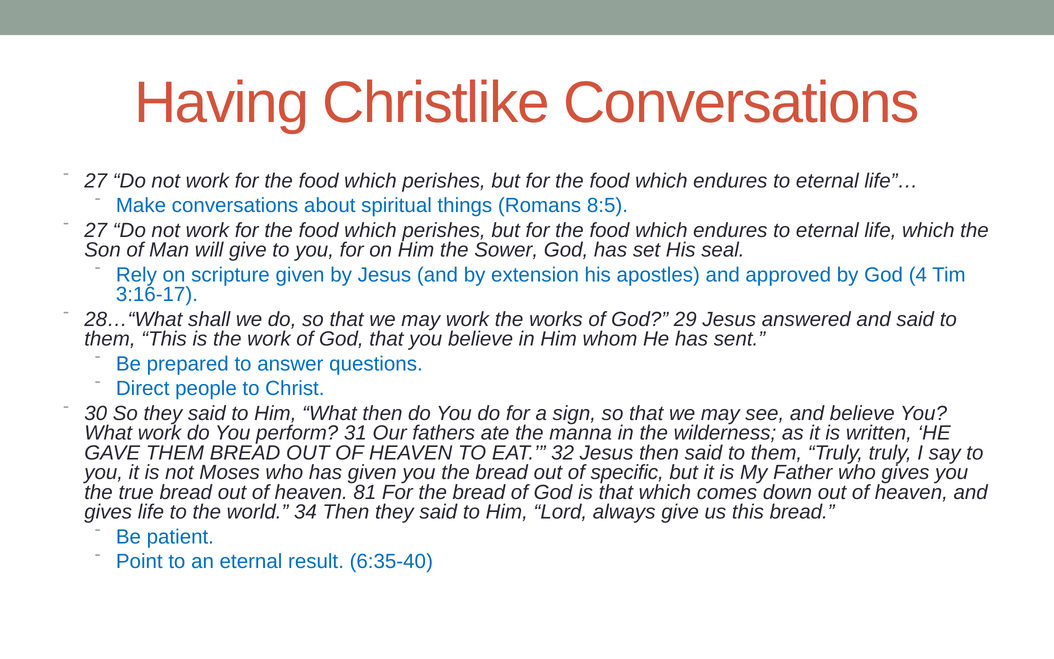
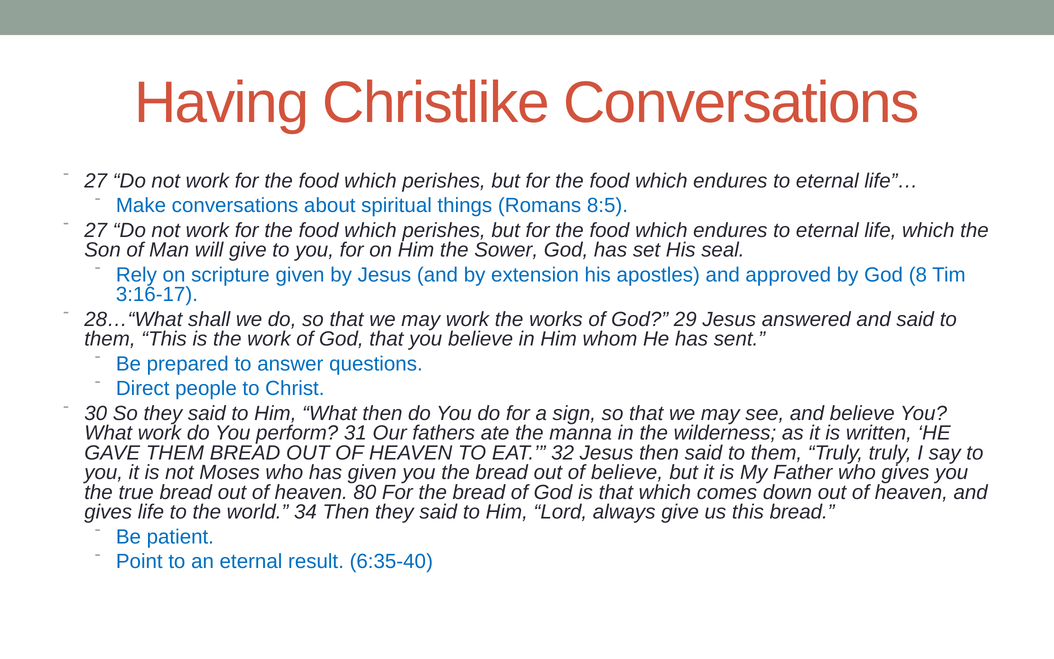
4: 4 -> 8 (918, 275)
of specific: specific -> believe (627, 472)
81: 81 -> 80 (365, 492)
